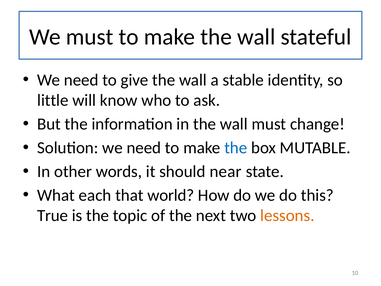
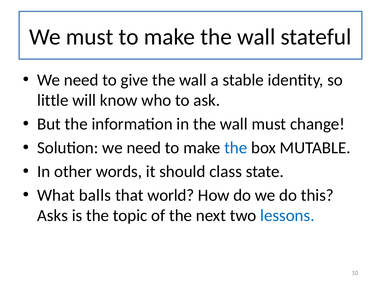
near: near -> class (226, 171)
each: each -> balls (95, 195)
True: True -> Asks (53, 215)
lessons colour: orange -> blue (287, 215)
